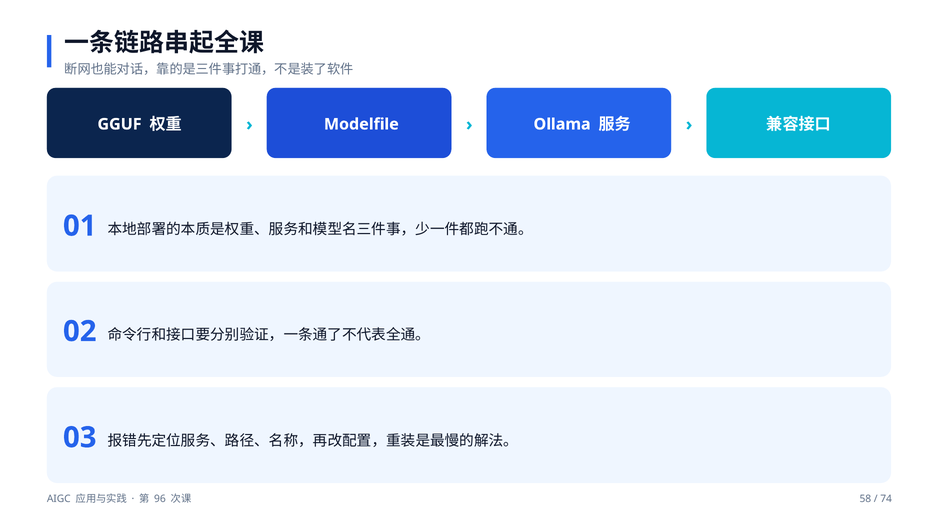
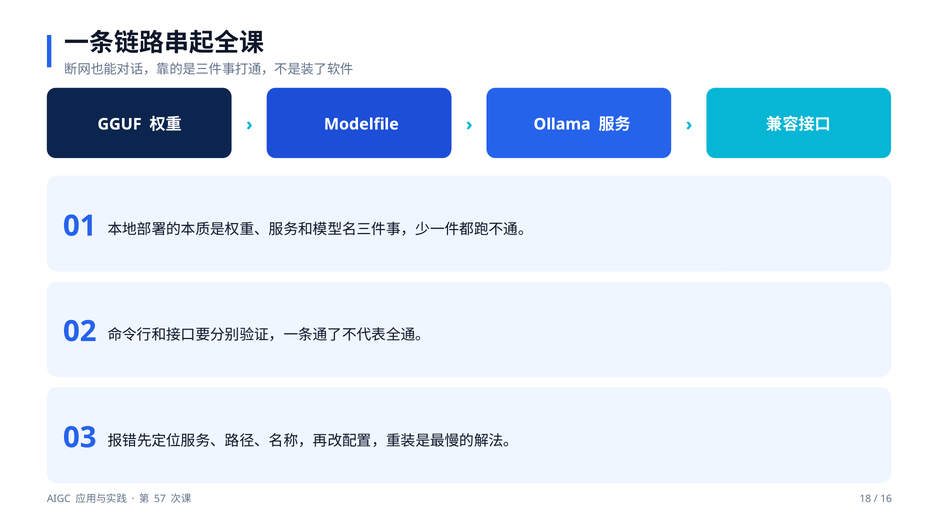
96: 96 -> 57 (160, 499)
58: 58 -> 18 (865, 499)
74: 74 -> 16 (886, 499)
